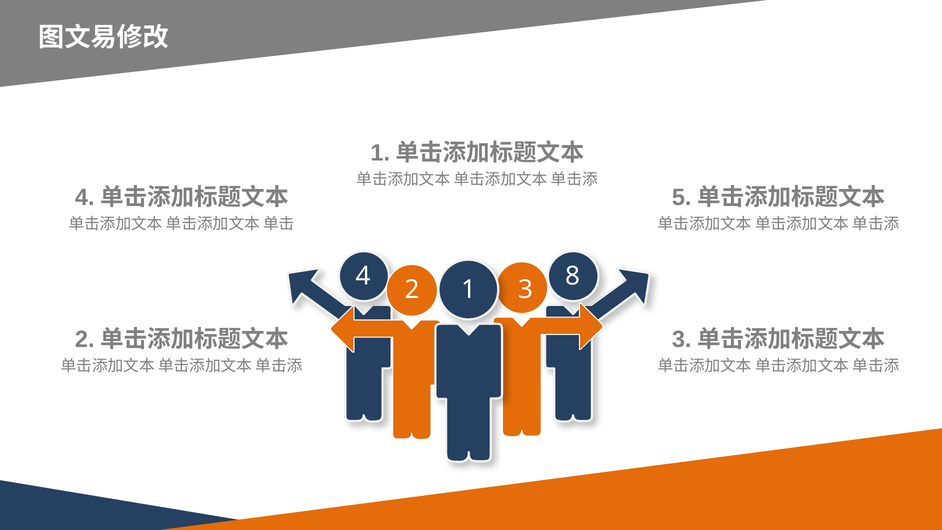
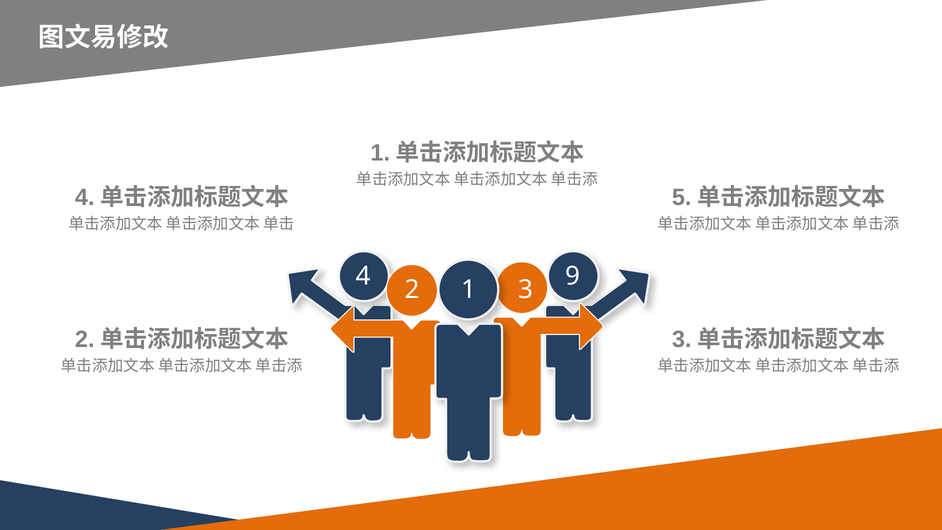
8: 8 -> 9 (573, 276)
